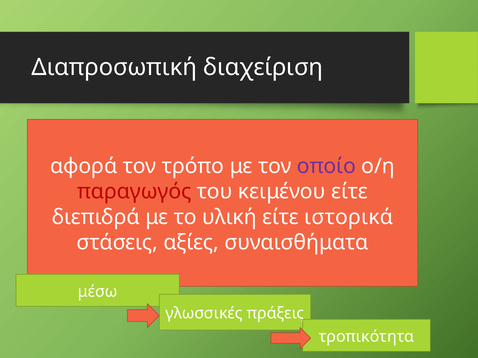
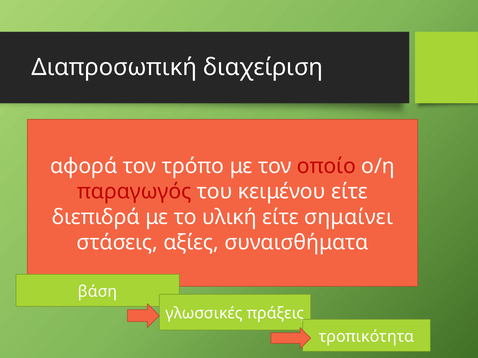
οποίο colour: purple -> red (326, 166)
ιστορικά: ιστορικά -> σημαίνει (349, 217)
μέσω: μέσω -> βάση (98, 292)
